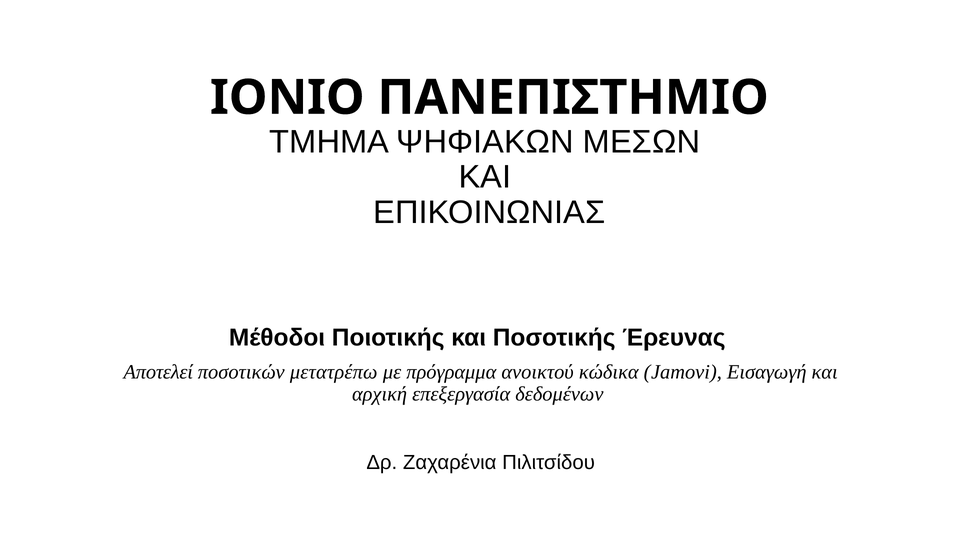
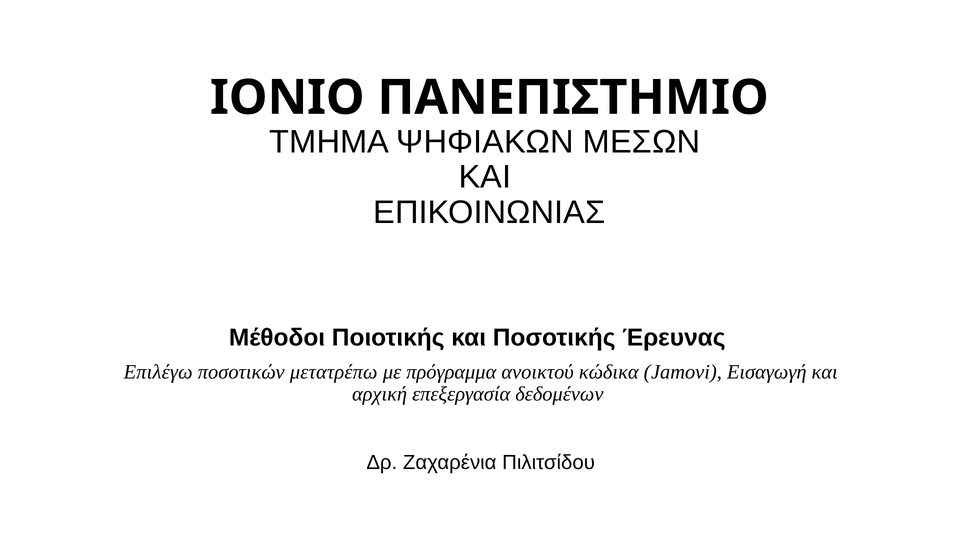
Αποτελεί: Αποτελεί -> Επιλέγω (158, 372)
